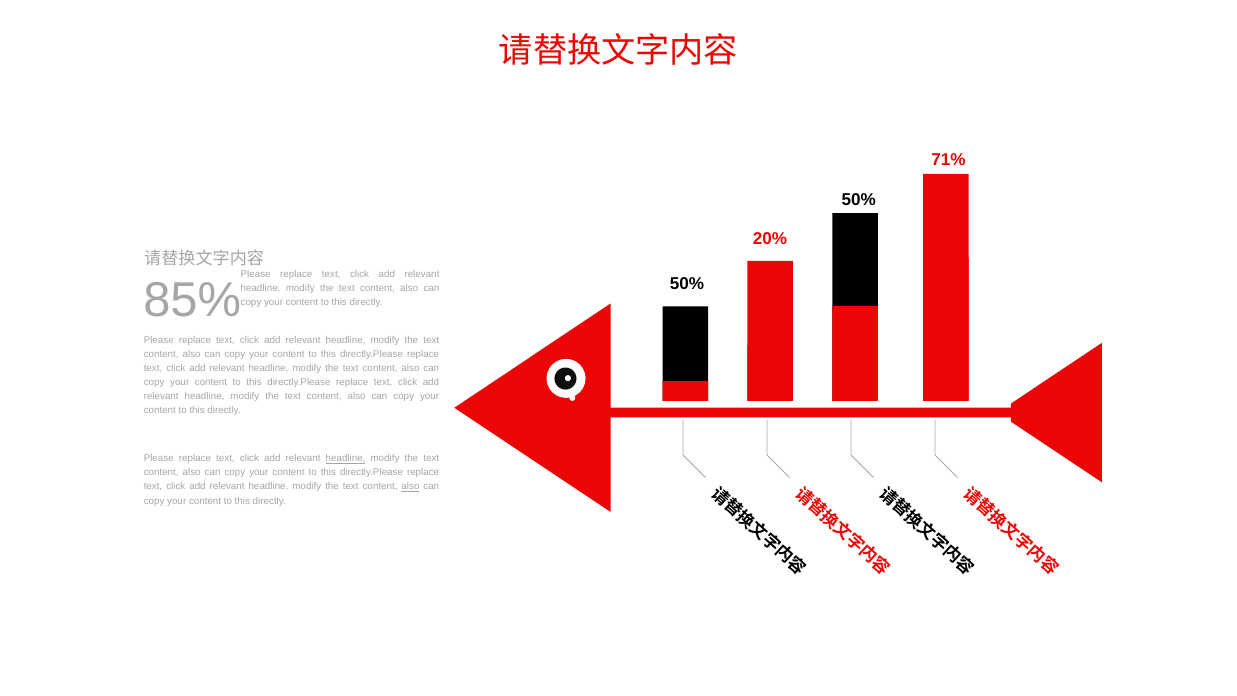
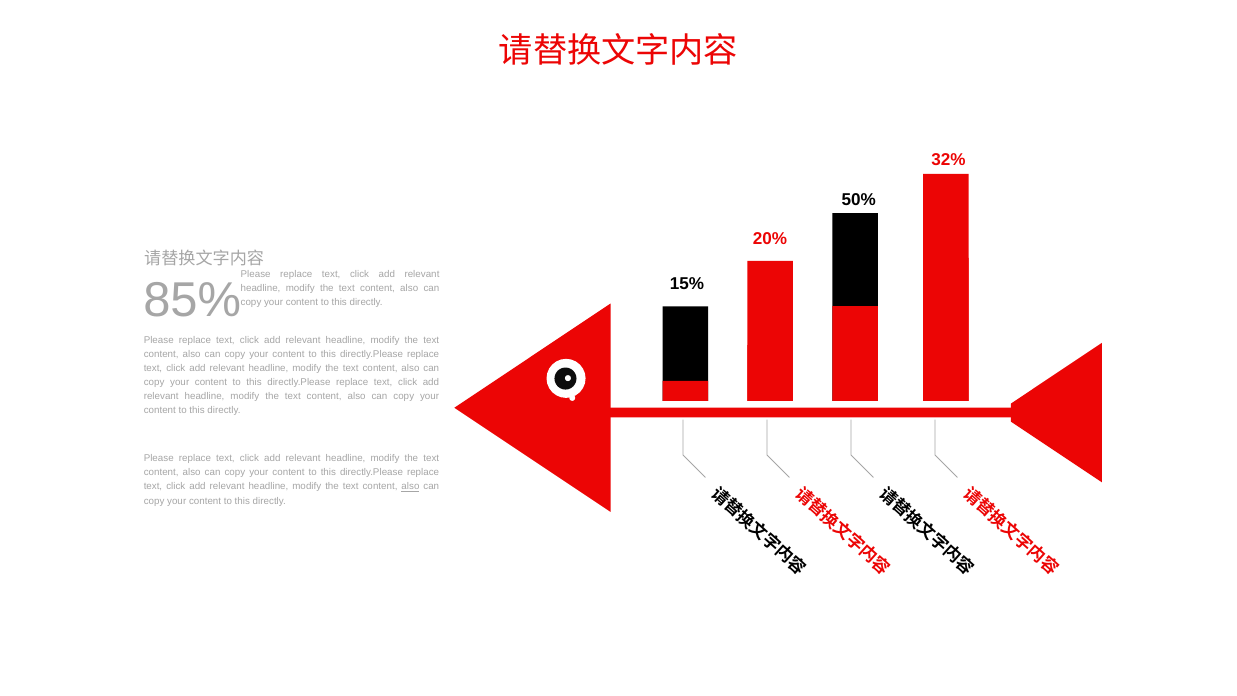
71%: 71% -> 32% (949, 160)
50%: 50% -> 15% (687, 284)
headline underline: present -> none (346, 459)
